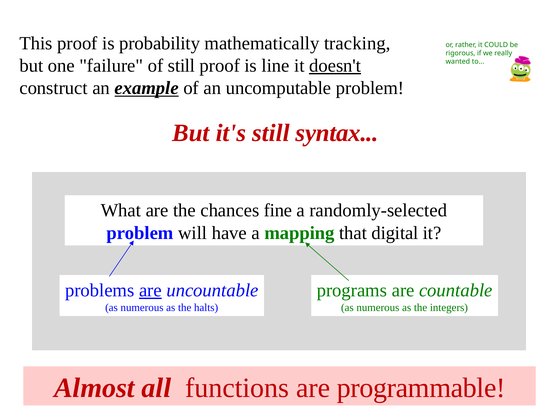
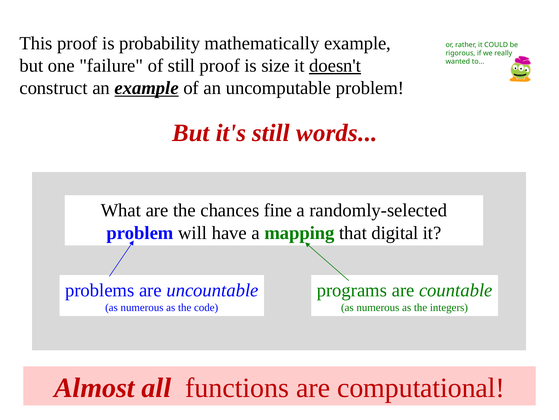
mathematically tracking: tracking -> example (357, 43)
line: line -> size (276, 66)
syntax: syntax -> words (337, 133)
are underline: present -> none (150, 290)
halts: halts -> code (206, 307)
programmable: programmable -> computational (421, 387)
